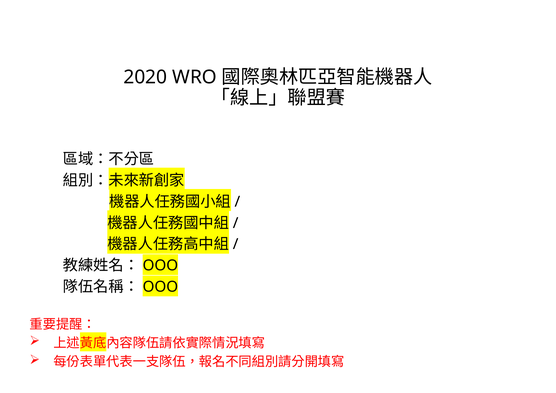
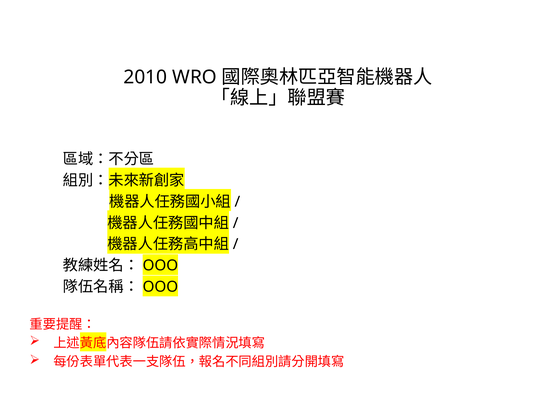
2020: 2020 -> 2010 (145, 77)
